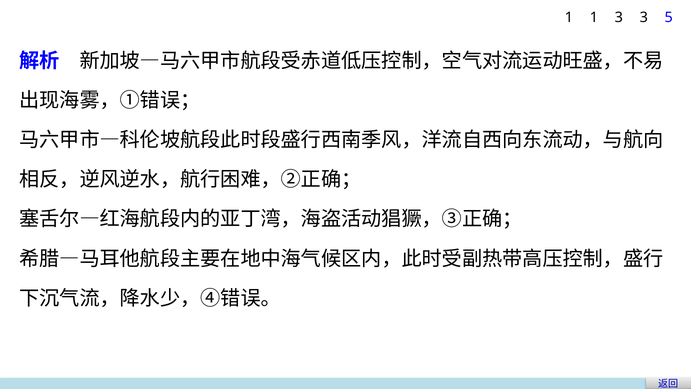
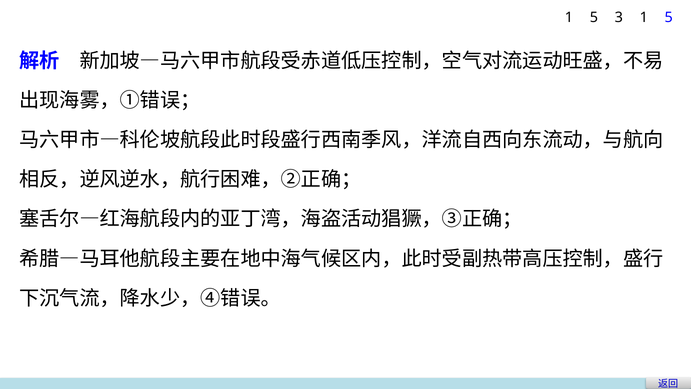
1: 1 -> 5 (594, 17)
3 3: 3 -> 1 (644, 17)
